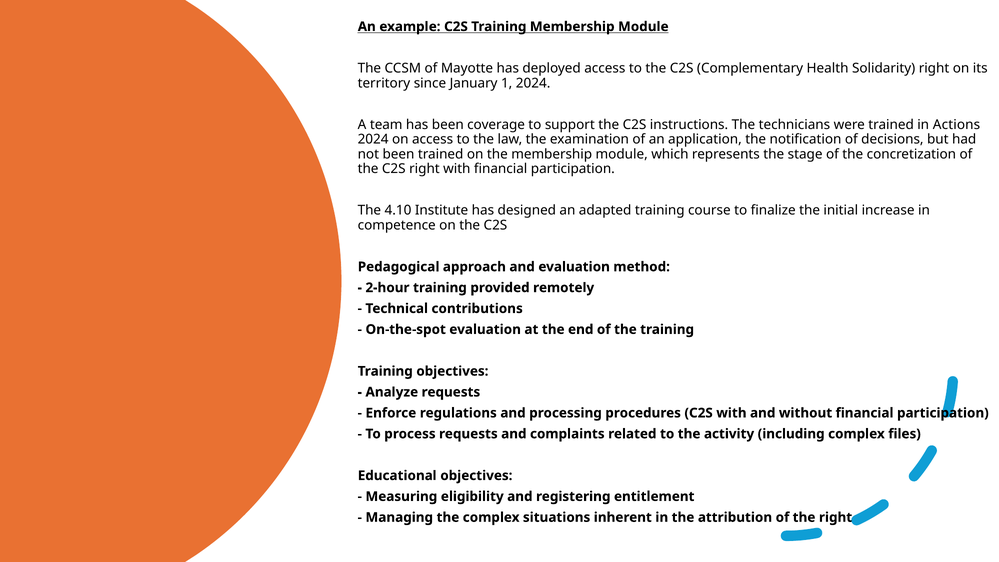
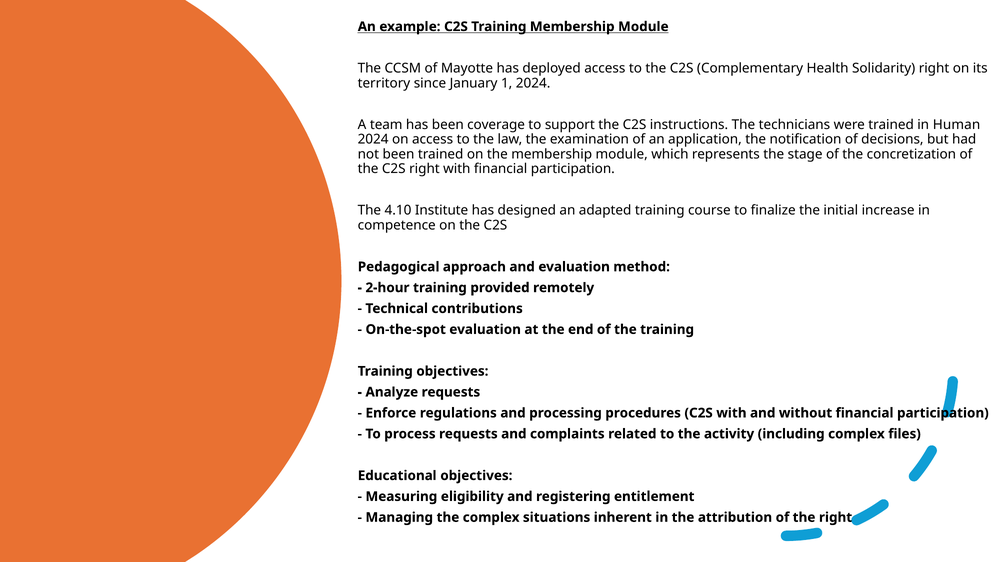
Actions: Actions -> Human (957, 125)
